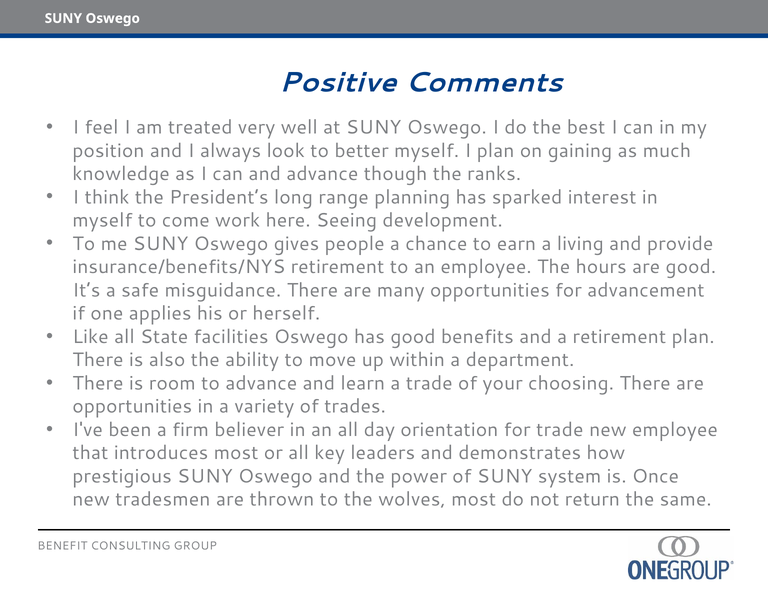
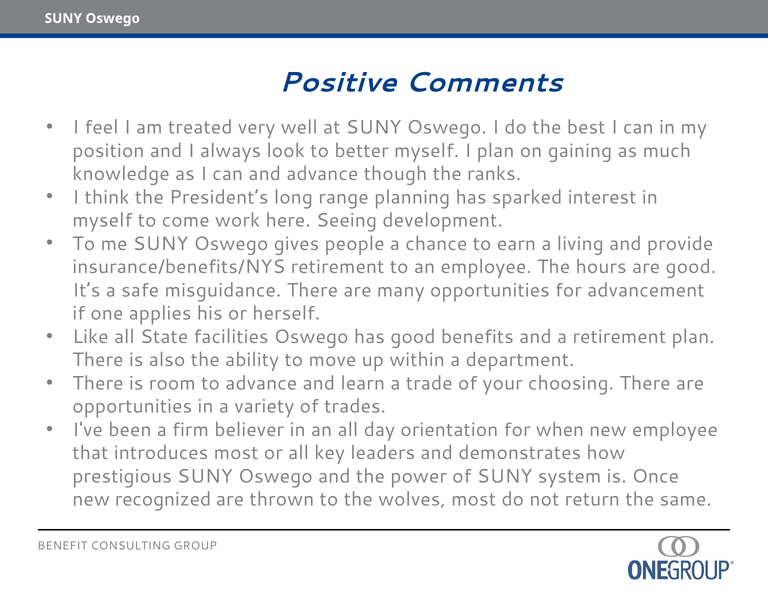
for trade: trade -> when (560, 430)
tradesmen: tradesmen -> recognized (163, 500)
